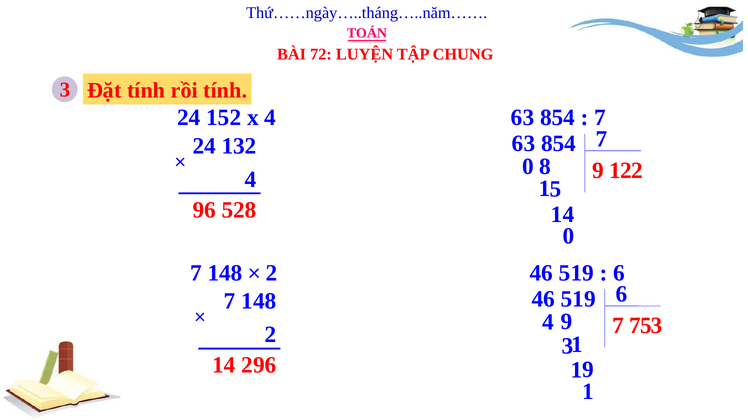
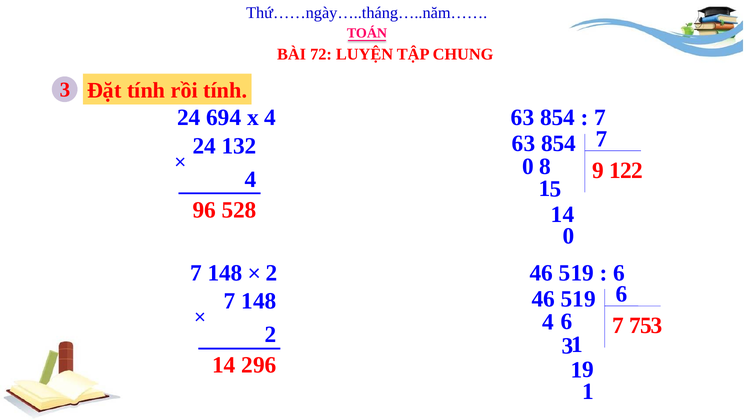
152: 152 -> 694 (224, 118)
4 9: 9 -> 6 (567, 322)
